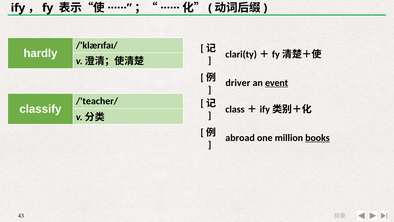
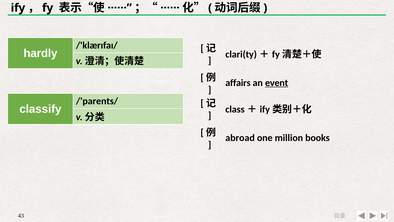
driver: driver -> affairs (238, 83)
/'teacher/: /'teacher/ -> /'parents/ (97, 101)
books underline: present -> none (317, 138)
